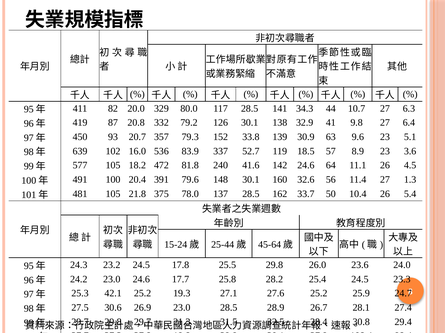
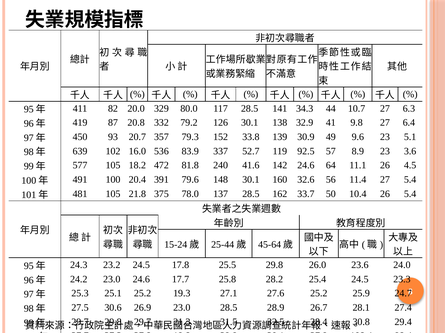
63: 63 -> 49 (331, 137)
18.5: 18.5 -> 92.5 (306, 151)
27 1.3: 1.3 -> 5.4 (410, 180)
42.1: 42.1 -> 25.1 (113, 294)
